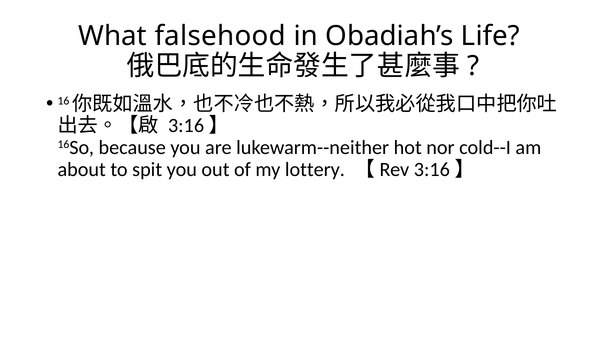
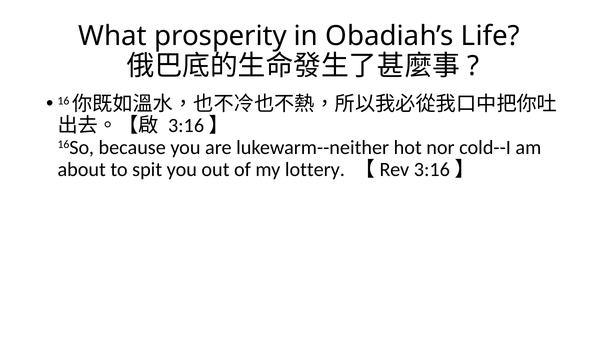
falsehood: falsehood -> prosperity (220, 36)
